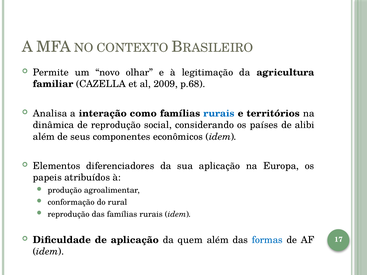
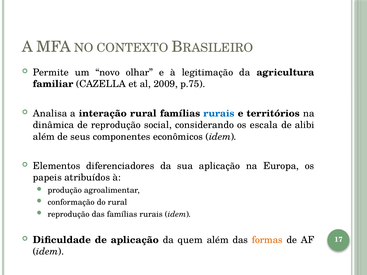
p.68: p.68 -> p.75 (193, 84)
interação como: como -> rural (143, 113)
países: países -> escala (264, 125)
formas colour: blue -> orange (267, 240)
